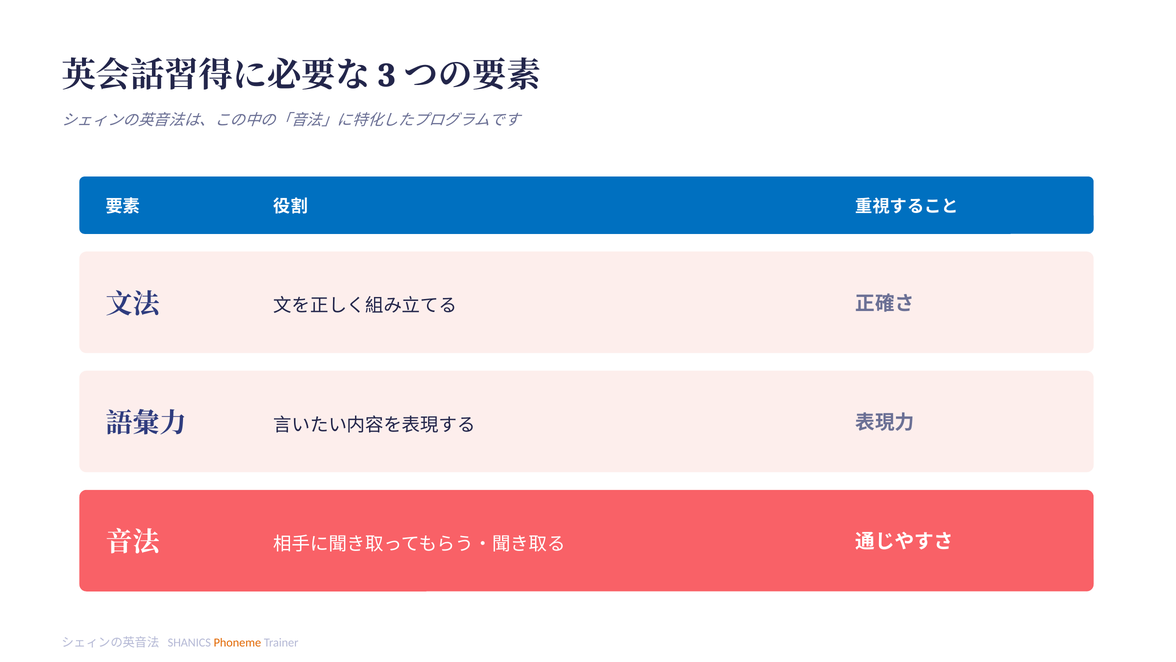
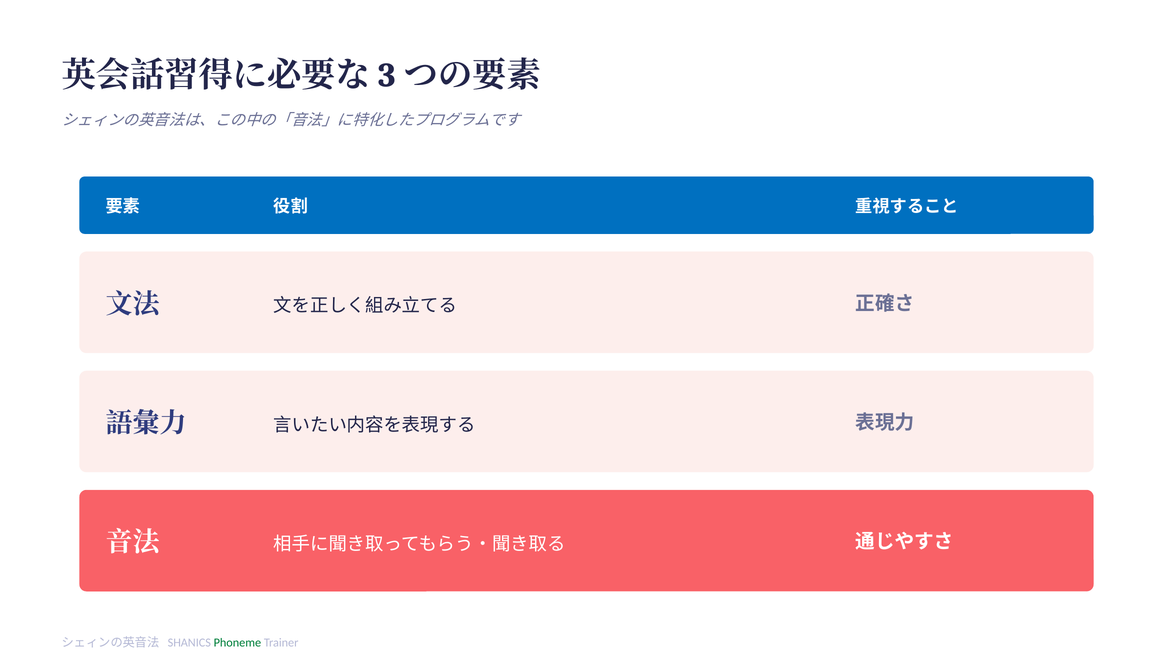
Phoneme colour: orange -> green (237, 642)
